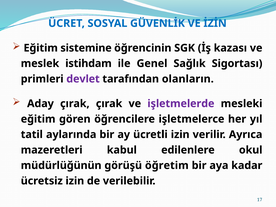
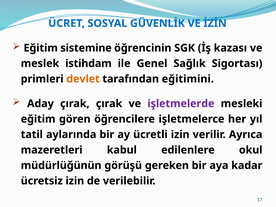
devlet colour: purple -> orange (83, 79)
olanların: olanların -> eğitimini (188, 79)
öğretim: öğretim -> gereken (167, 165)
